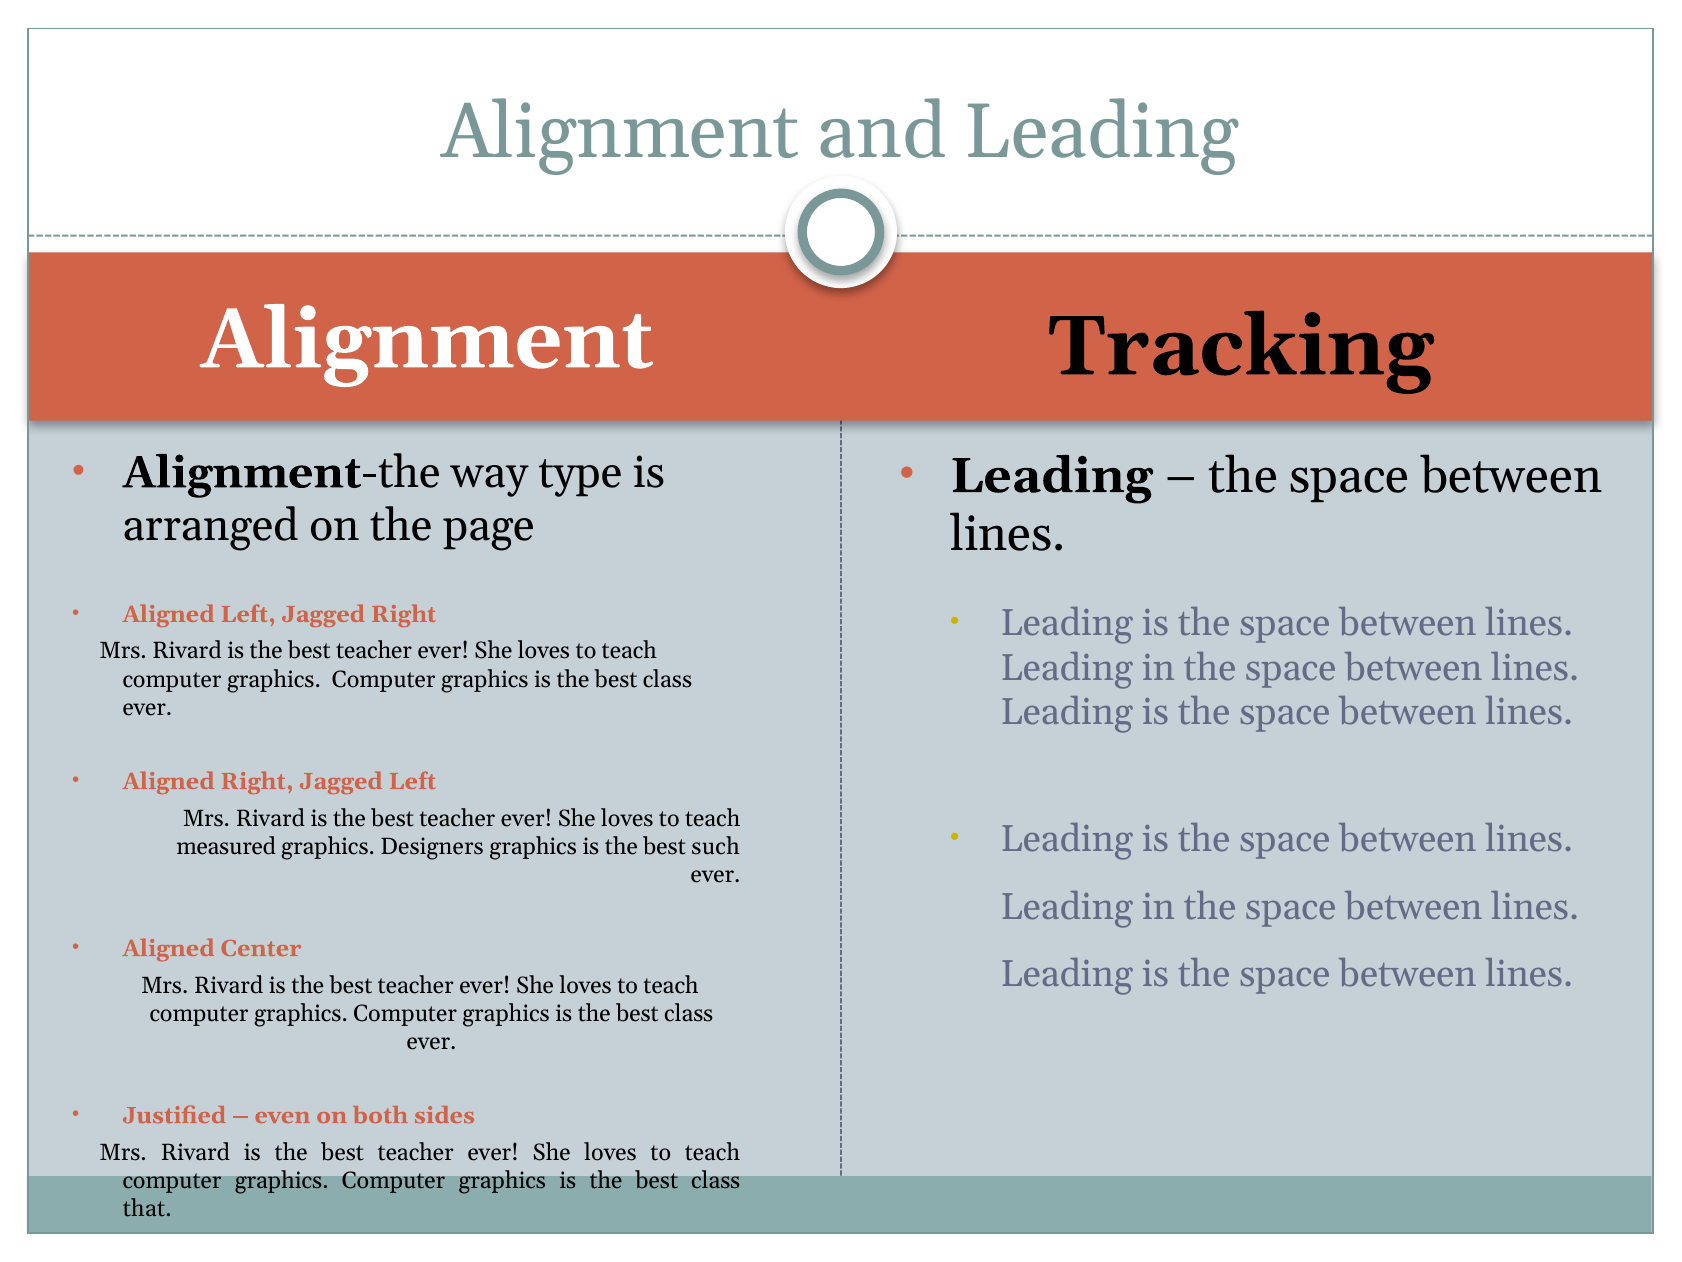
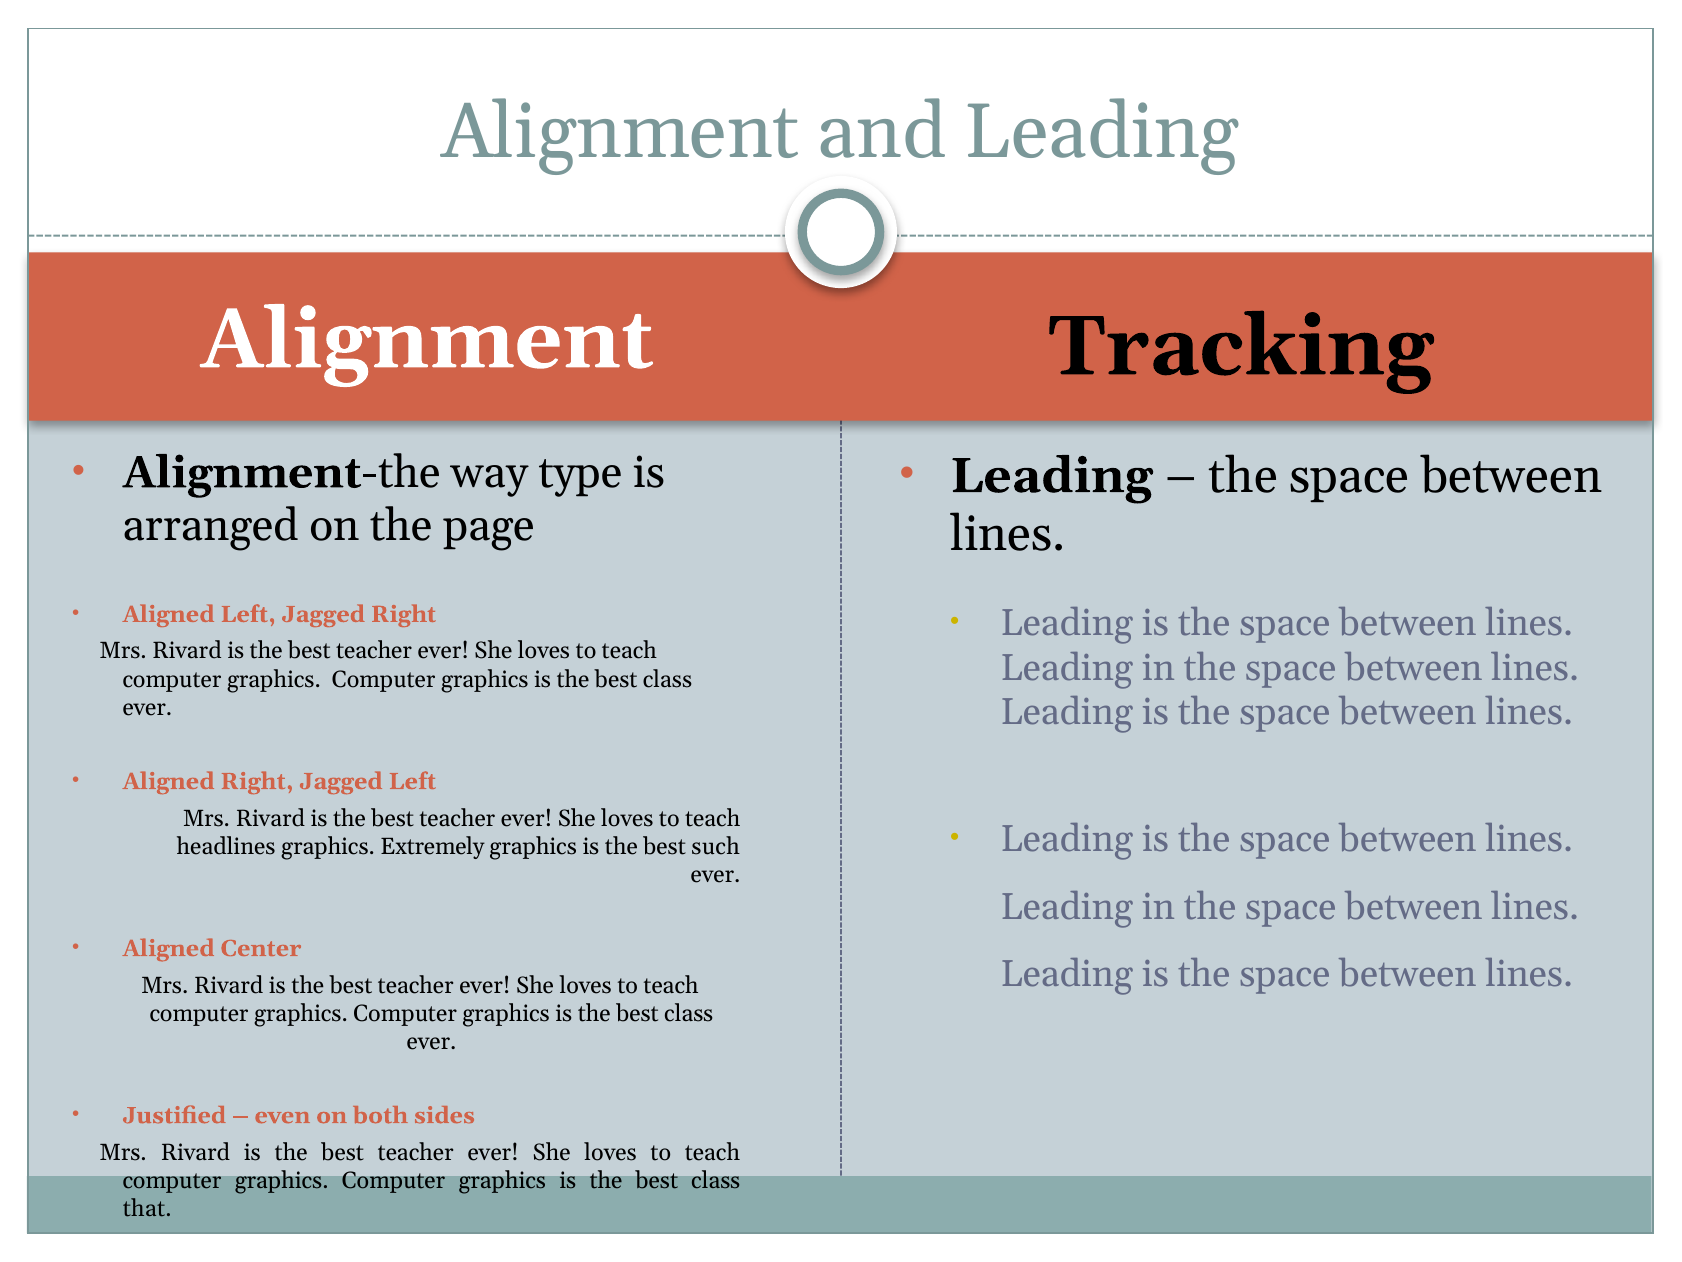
measured: measured -> headlines (226, 846)
Designers: Designers -> Extremely (432, 846)
